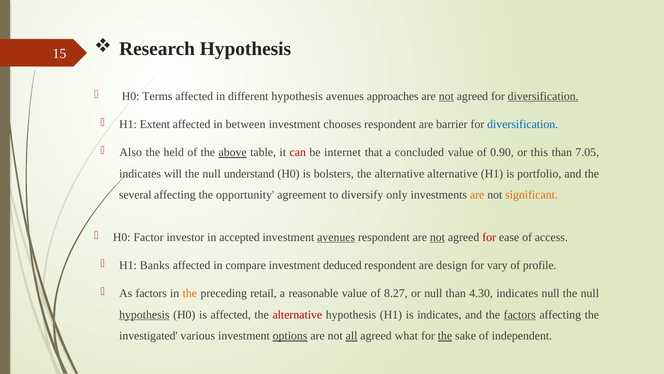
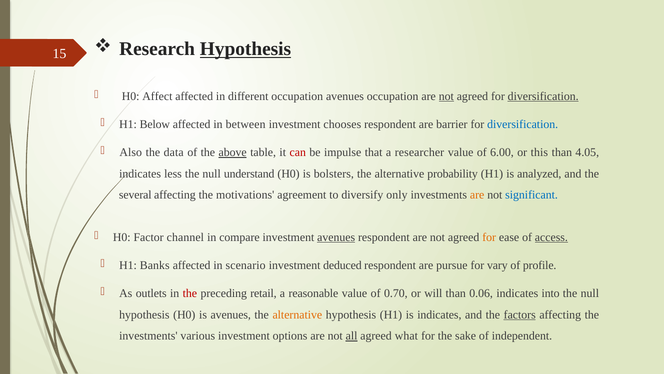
Hypothesis underline: none -> present (245, 49)
Terms: Terms -> Affect (157, 96)
different hypothesis: hypothesis -> occupation (297, 96)
avenues approaches: approaches -> occupation (393, 96)
Extent: Extent -> Below (155, 124)
held: held -> data (174, 152)
internet: internet -> impulse (343, 152)
concluded: concluded -> researcher (419, 152)
0.90: 0.90 -> 6.00 (502, 152)
7.05: 7.05 -> 4.05 (587, 152)
will: will -> less (173, 173)
alternative alternative: alternative -> probability (453, 173)
portfolio: portfolio -> analyzed (539, 173)
opportunity: opportunity -> motivations (245, 195)
significant colour: orange -> blue (532, 195)
investor: investor -> channel (185, 237)
accepted: accepted -> compare (239, 237)
not underline: present -> none (437, 237)
for colour: red -> orange (489, 237)
access underline: none -> present (551, 237)
compare: compare -> scenario (246, 265)
design: design -> pursue (452, 265)
As factors: factors -> outlets (151, 293)
the colour: orange -> red (190, 293)
8.27: 8.27 -> 0.70 (396, 293)
or null: null -> will (433, 293)
4.30: 4.30 -> 0.06 (481, 293)
indicates null: null -> into (551, 293)
hypothesis underline: present -> none (144, 314)
is affected: affected -> avenues (231, 314)
alternative colour: red -> orange (297, 314)
investigated: investigated -> investments (148, 335)
options underline: present -> none (290, 335)
the underline: present -> none (445, 335)
